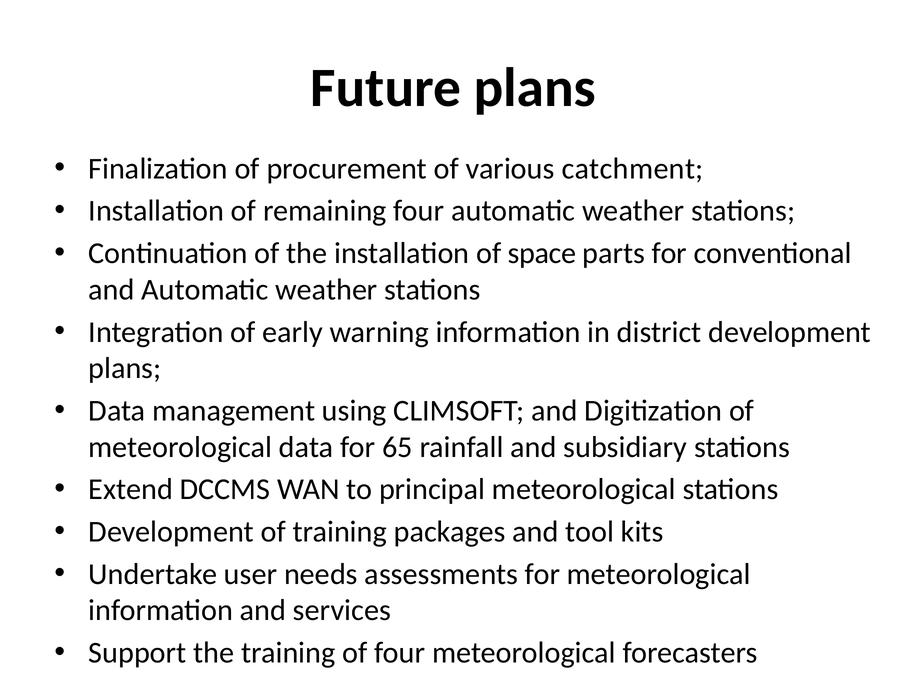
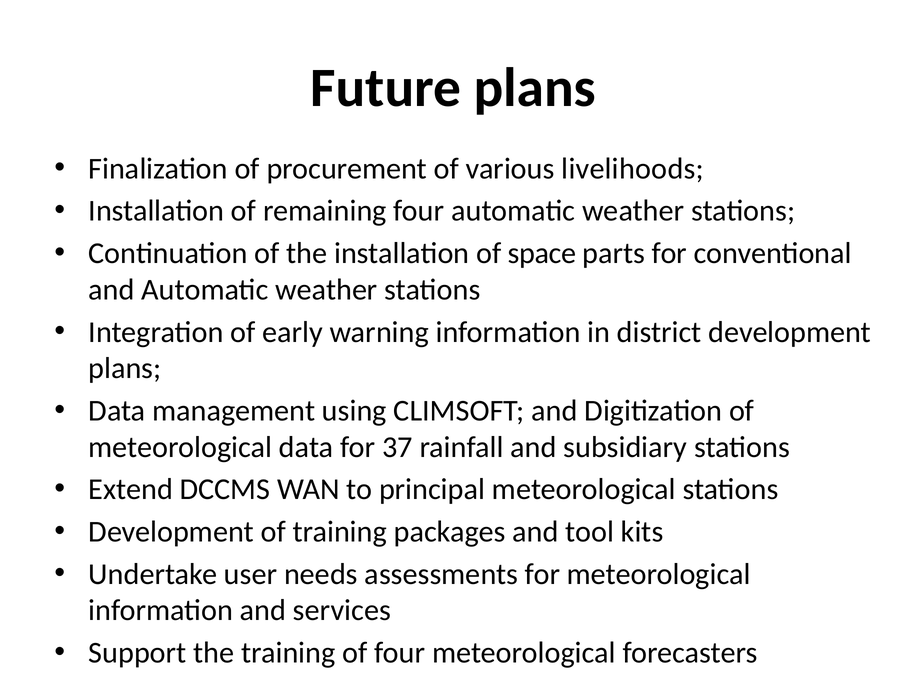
catchment: catchment -> livelihoods (633, 168)
65: 65 -> 37 (397, 447)
